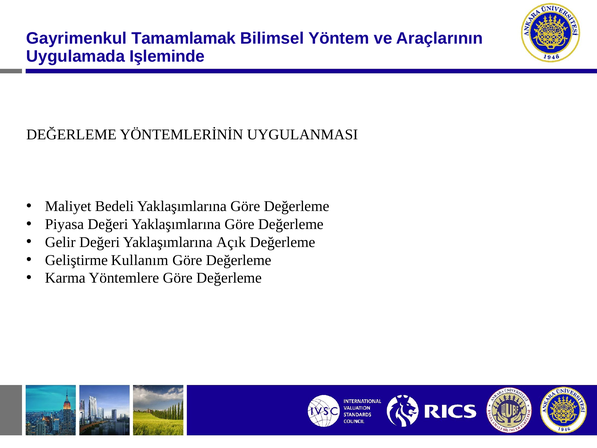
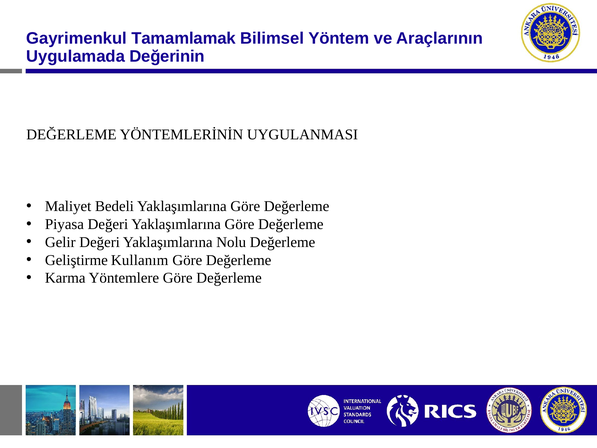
Işleminde: Işleminde -> Değerinin (167, 56)
Açık: Açık -> Nolu (231, 242)
